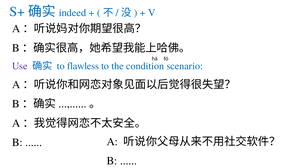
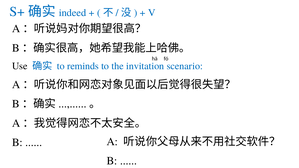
Use colour: purple -> black (20, 66)
flawless: flawless -> reminds (83, 66)
condition: condition -> invitation (145, 66)
